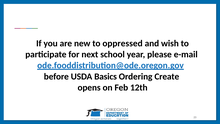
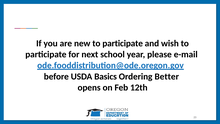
new to oppressed: oppressed -> participate (123, 43)
Create: Create -> Better (167, 76)
